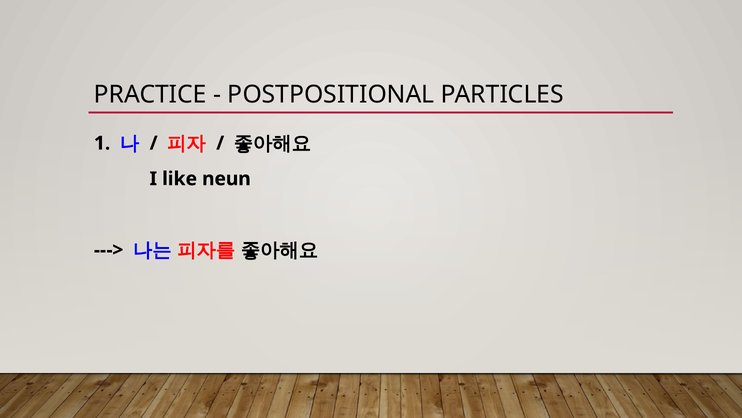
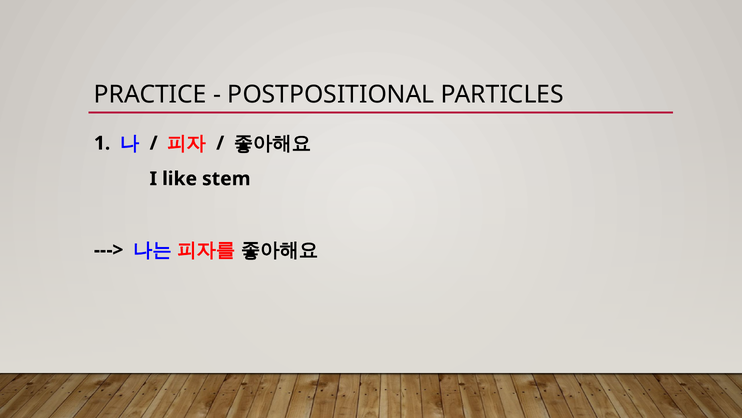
neun: neun -> stem (226, 179)
